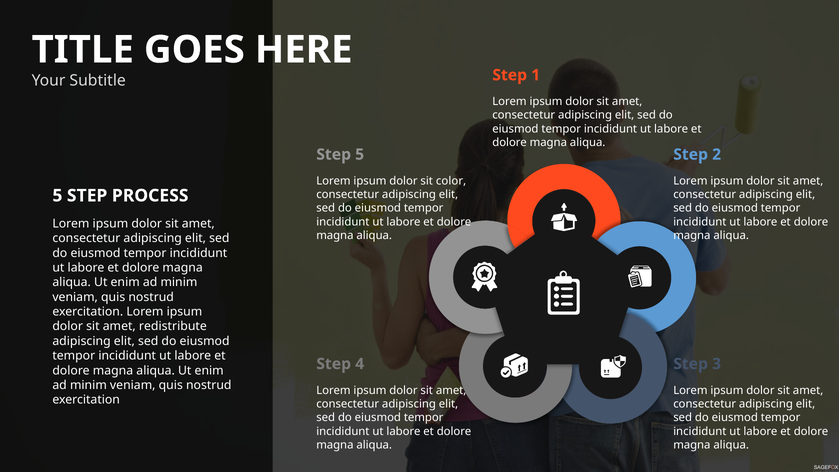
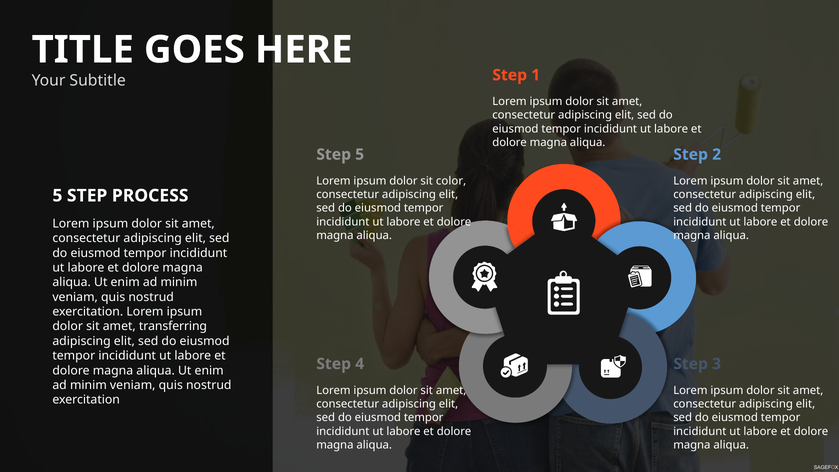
redistribute: redistribute -> transferring (173, 326)
